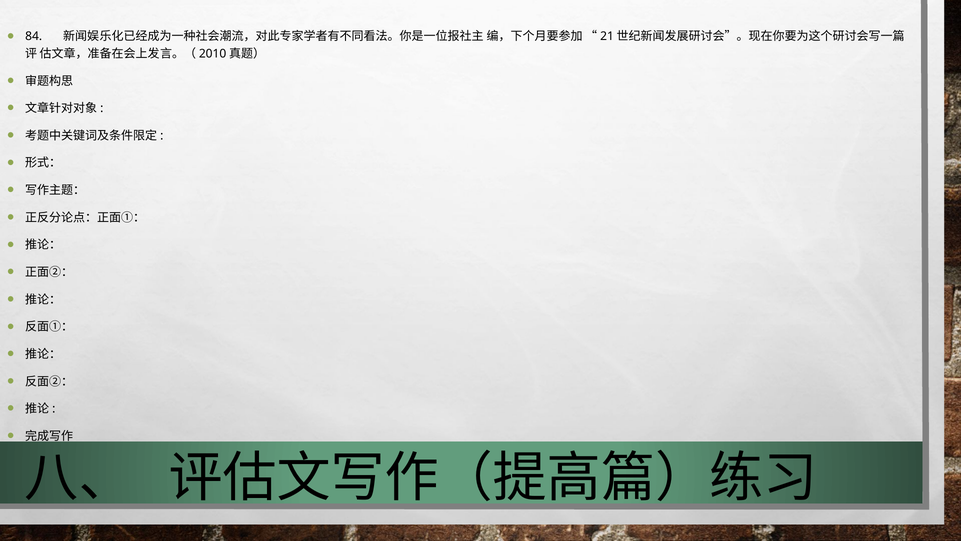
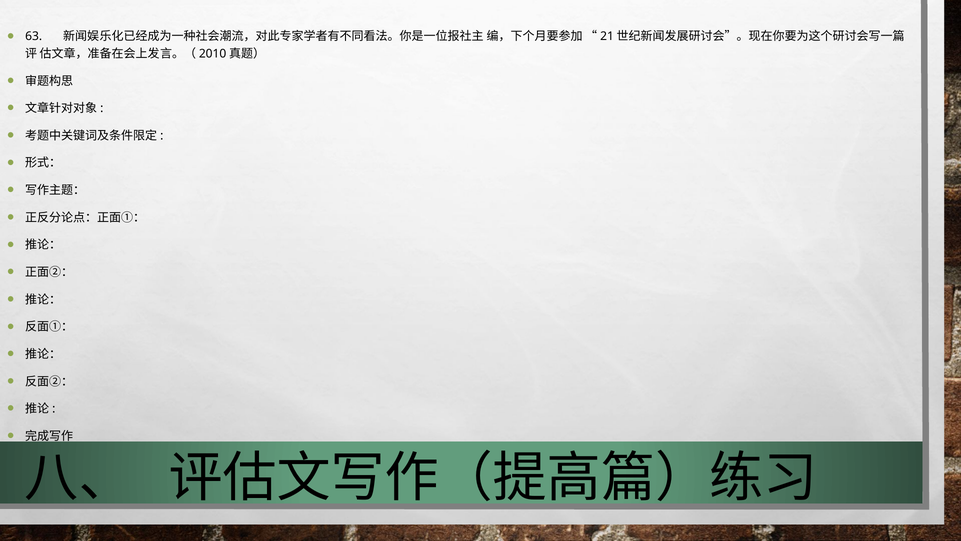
84: 84 -> 63 (34, 36)
